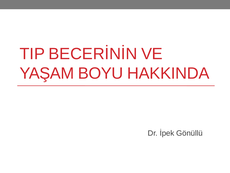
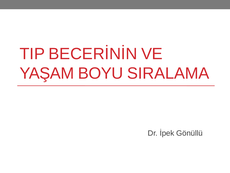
HAKKINDA: HAKKINDA -> SIRALAMA (168, 73)
